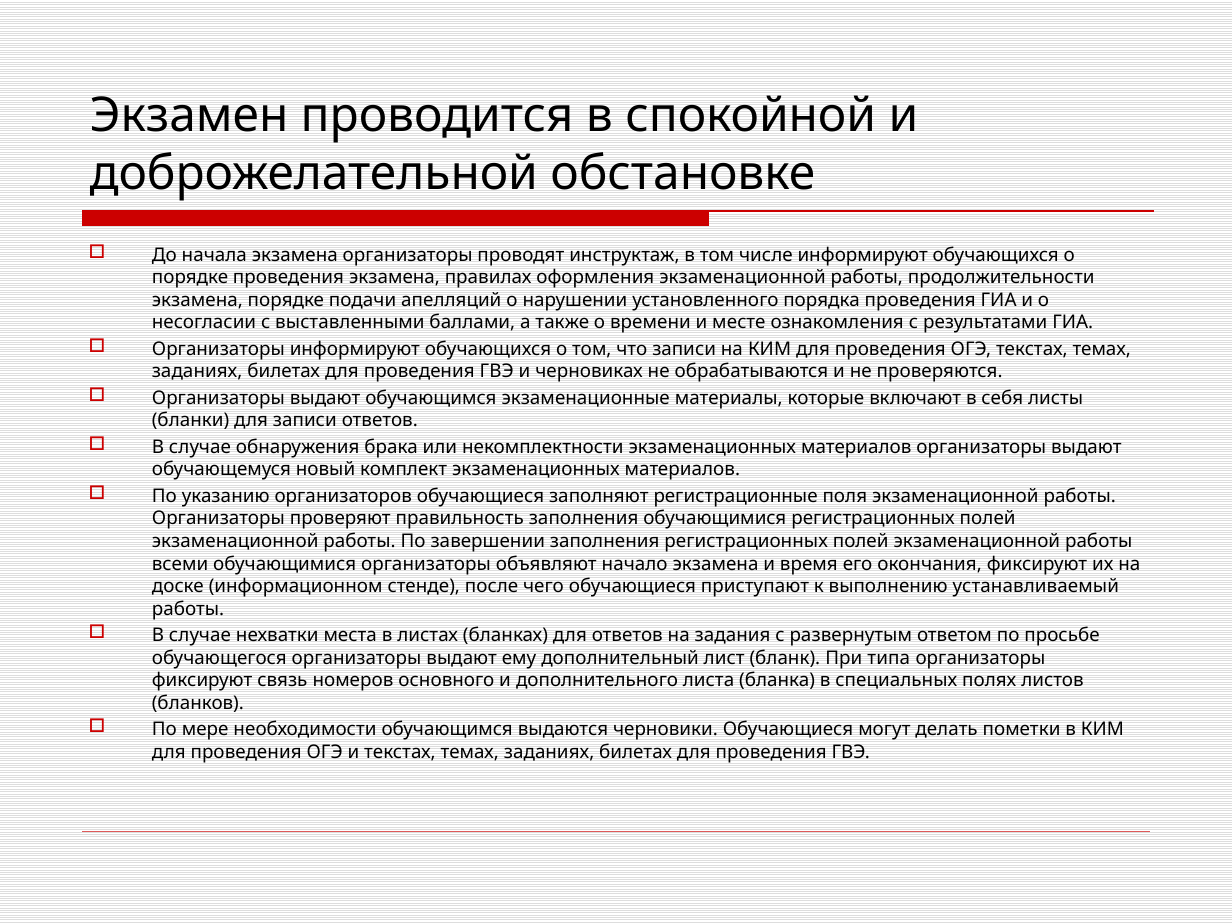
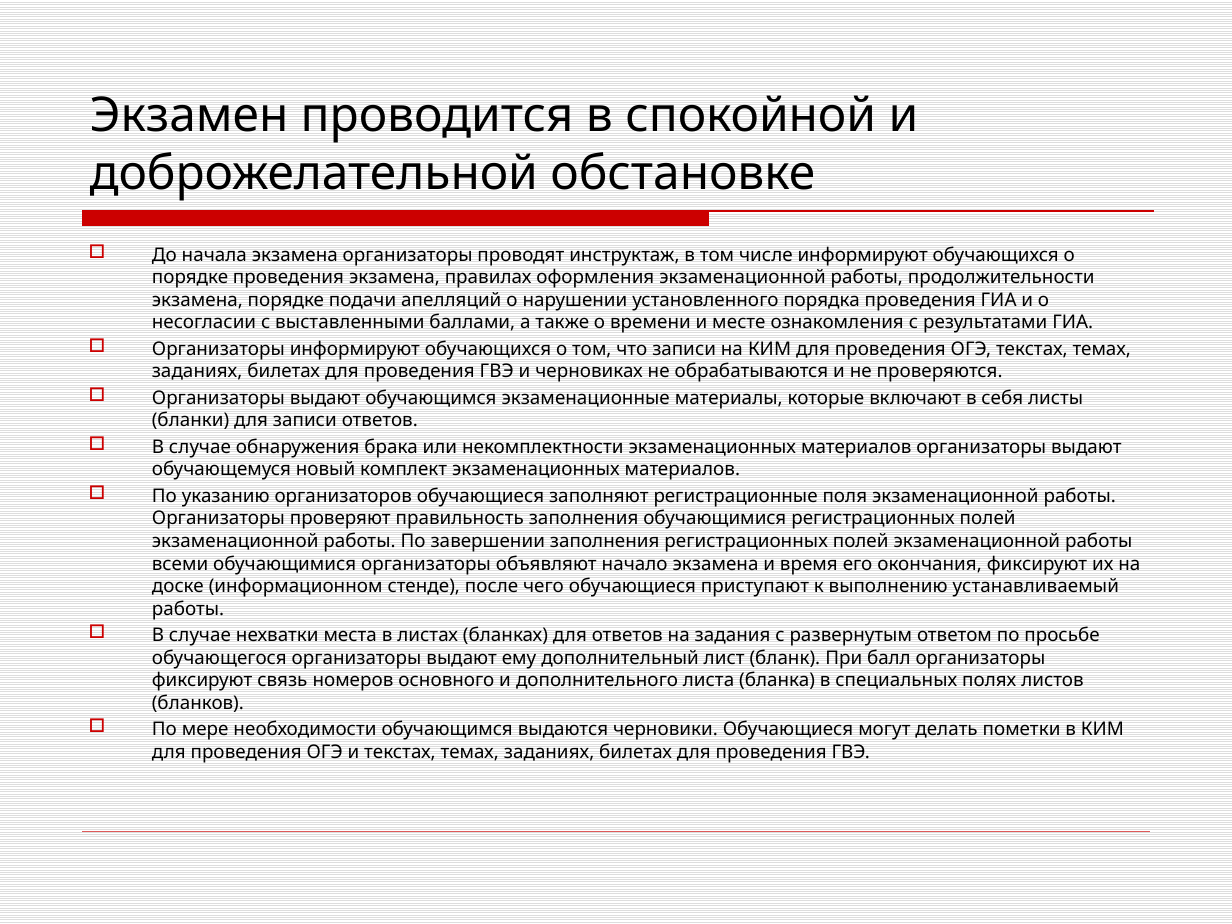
типа: типа -> балл (889, 658)
